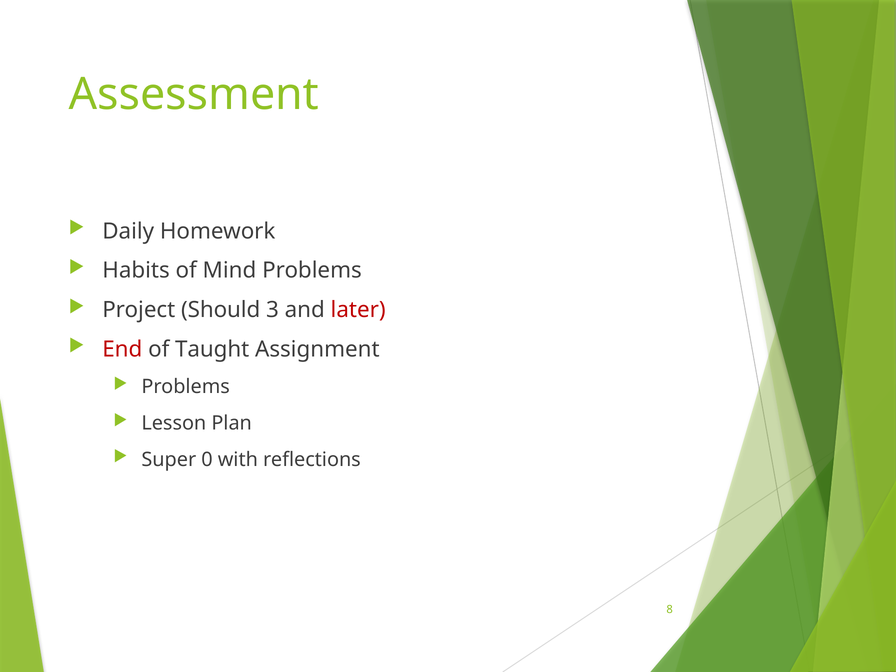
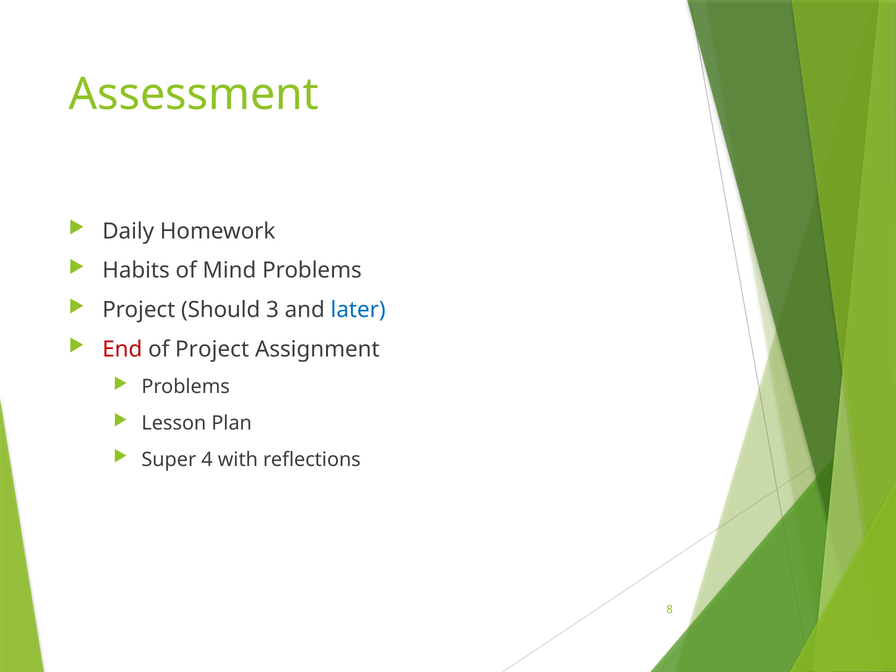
later colour: red -> blue (358, 310)
of Taught: Taught -> Project (212, 349)
0: 0 -> 4 (207, 460)
